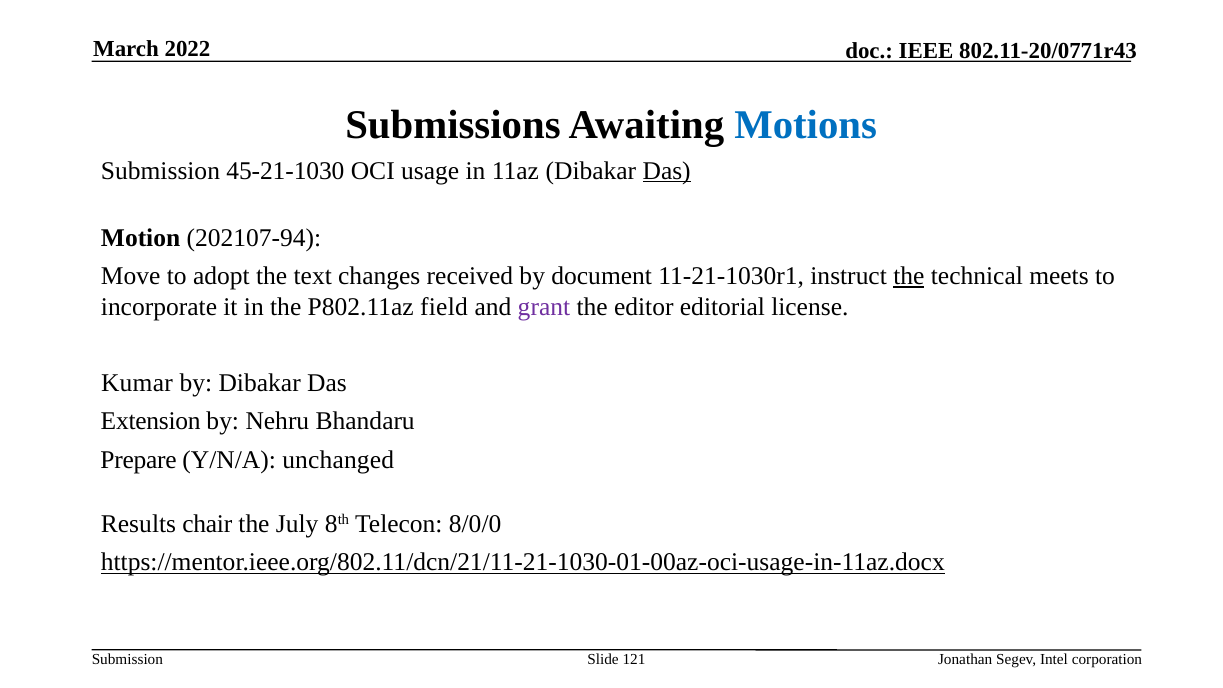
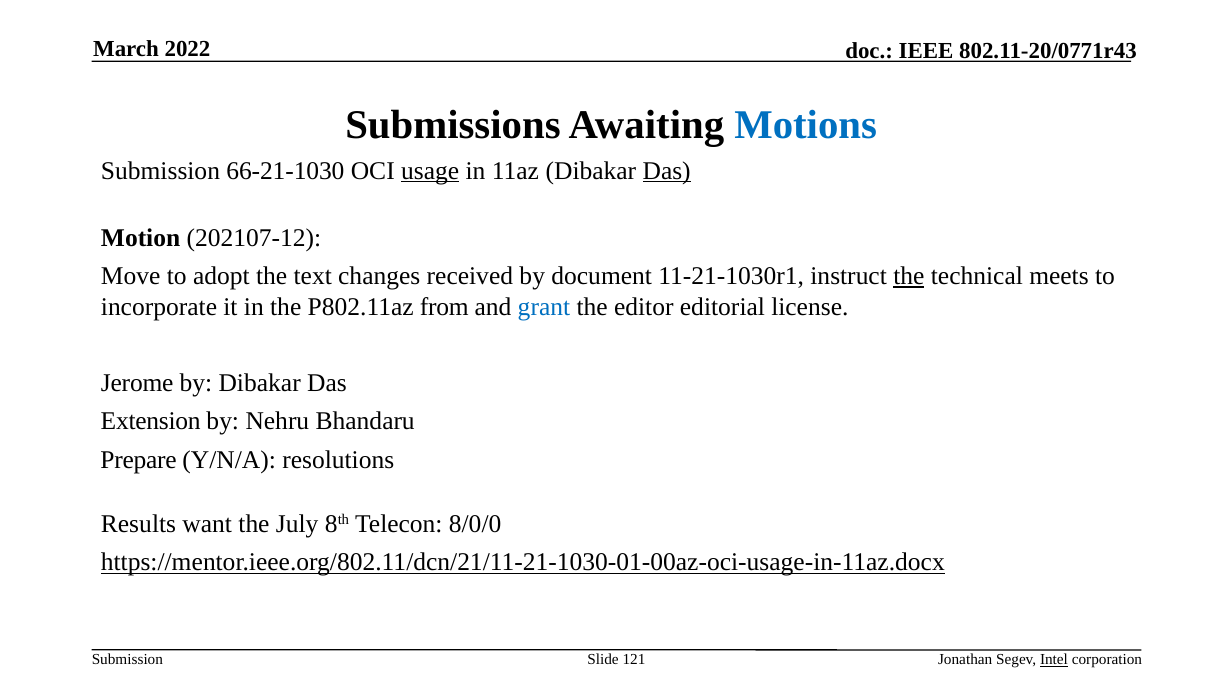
45-21-1030: 45-21-1030 -> 66-21-1030 (285, 171)
usage underline: none -> present (430, 171)
202107-94: 202107-94 -> 202107-12 (254, 238)
field: field -> from (444, 307)
grant colour: purple -> blue (544, 307)
Kumar: Kumar -> Jerome (137, 383)
unchanged: unchanged -> resolutions (338, 460)
chair: chair -> want (207, 524)
Intel underline: none -> present (1054, 660)
